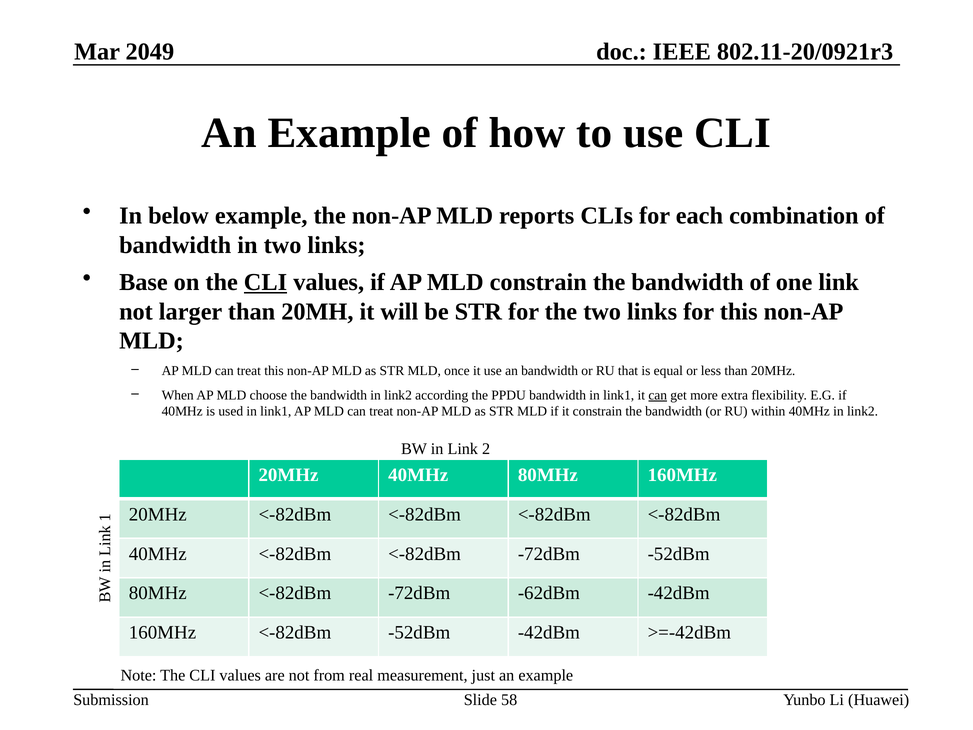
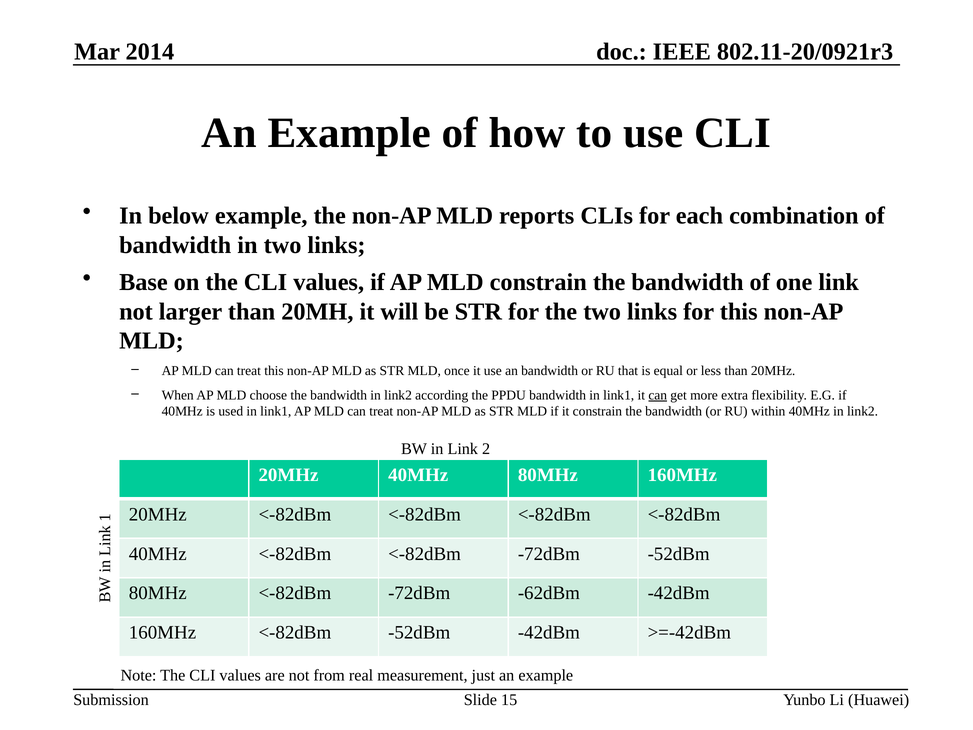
2049: 2049 -> 2014 (150, 52)
CLI underline: present -> none (266, 282)
58: 58 -> 15 (509, 700)
